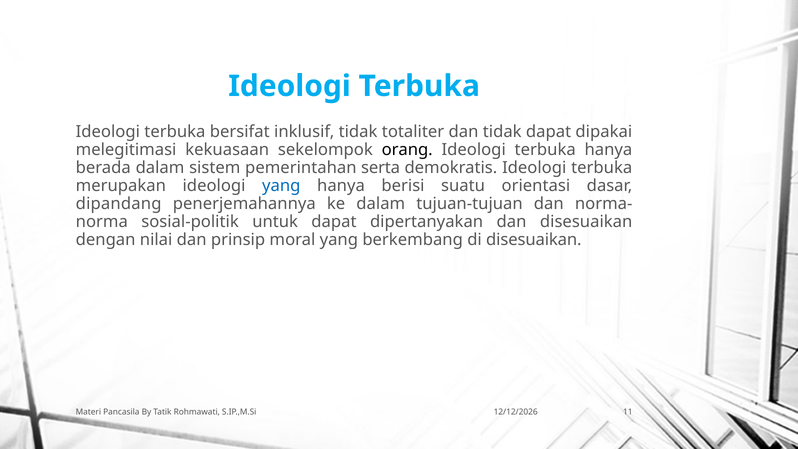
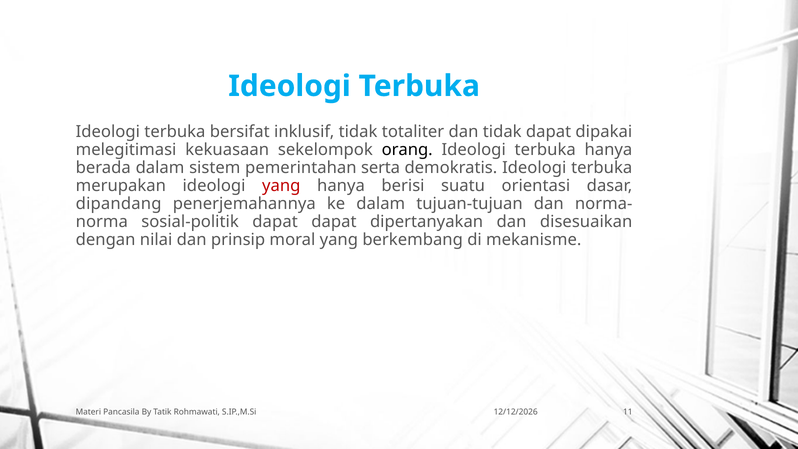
yang colour: blue -> red (281, 186)
sosial-politik untuk: untuk -> dapat (275, 222)
di disesuaikan: disesuaikan -> mekanisme (534, 240)
